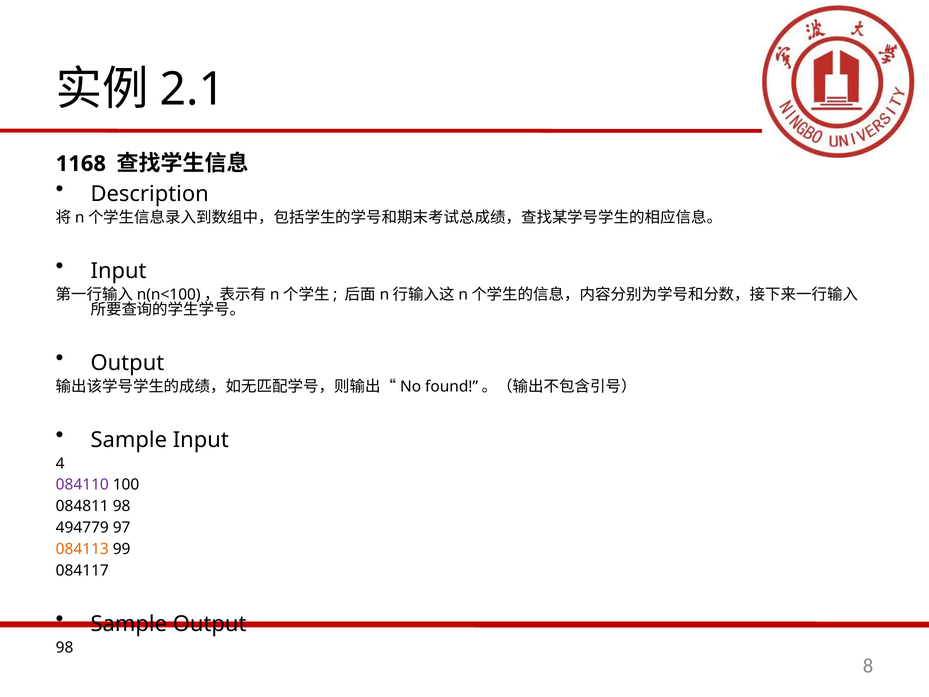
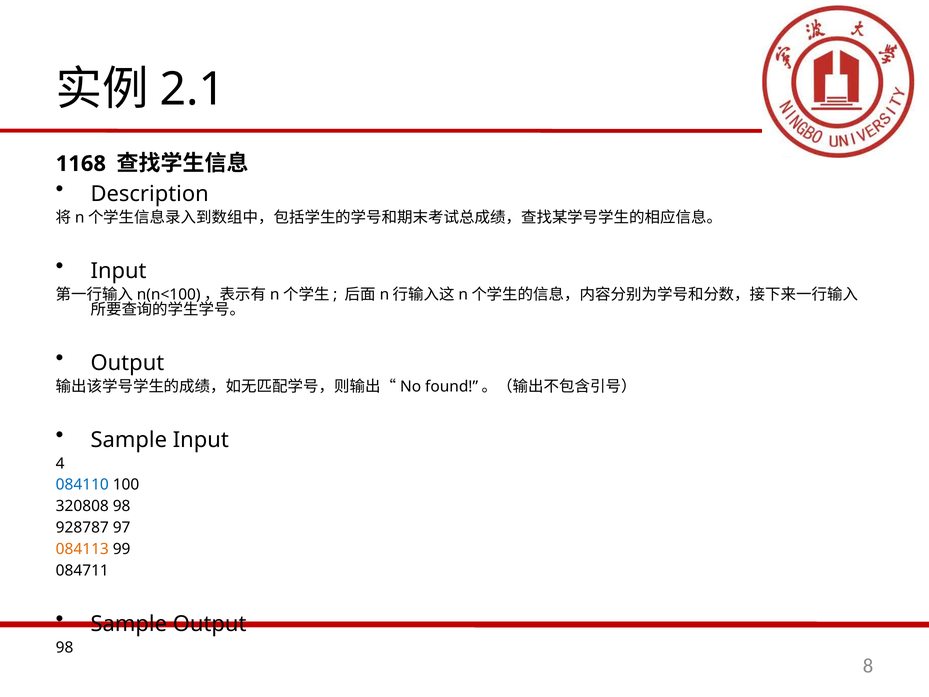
084110 colour: purple -> blue (82, 485)
084811: 084811 -> 320808 (82, 506)
494779: 494779 -> 928787 (82, 528)
084117: 084117 -> 084711 (82, 570)
